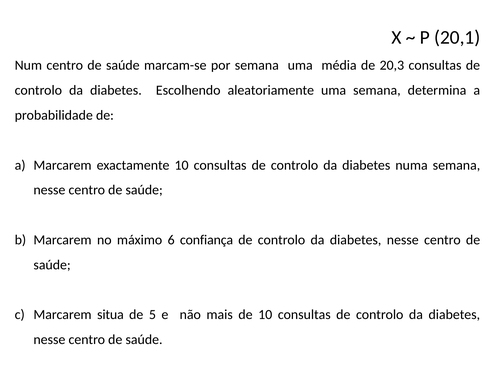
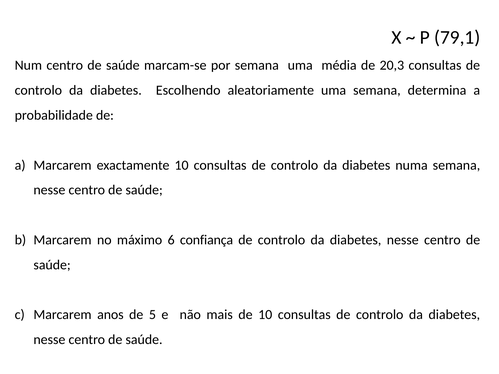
20,1: 20,1 -> 79,1 (457, 38)
situa: situa -> anos (110, 315)
